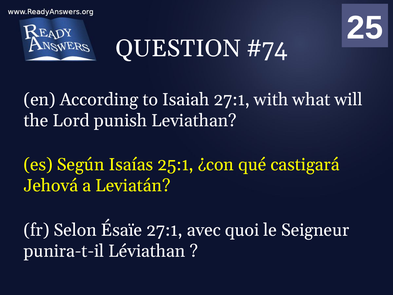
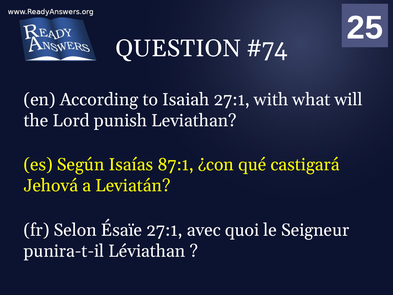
25:1: 25:1 -> 87:1 (176, 165)
